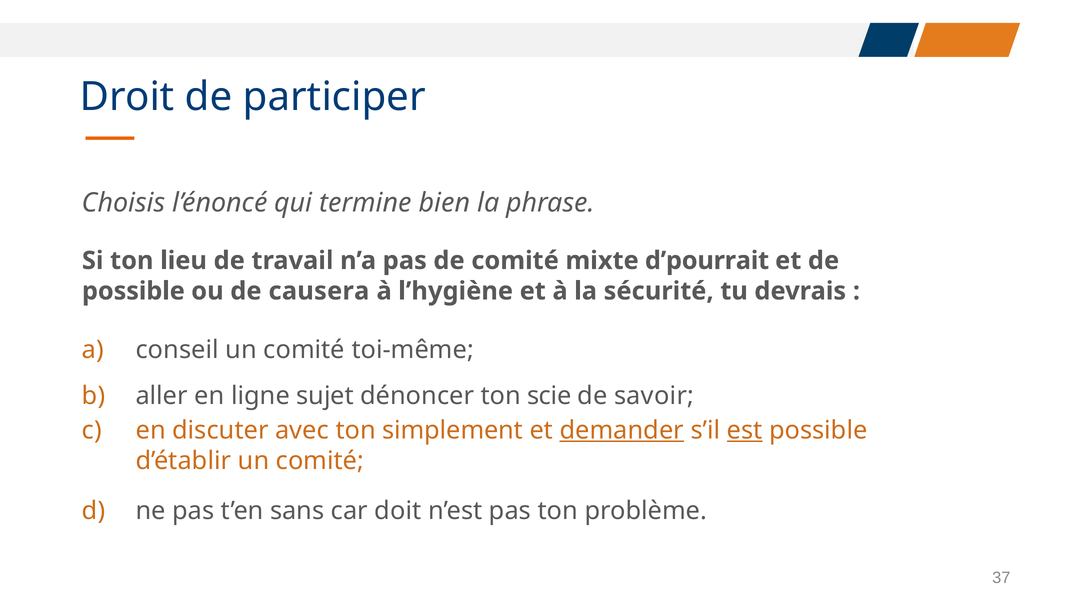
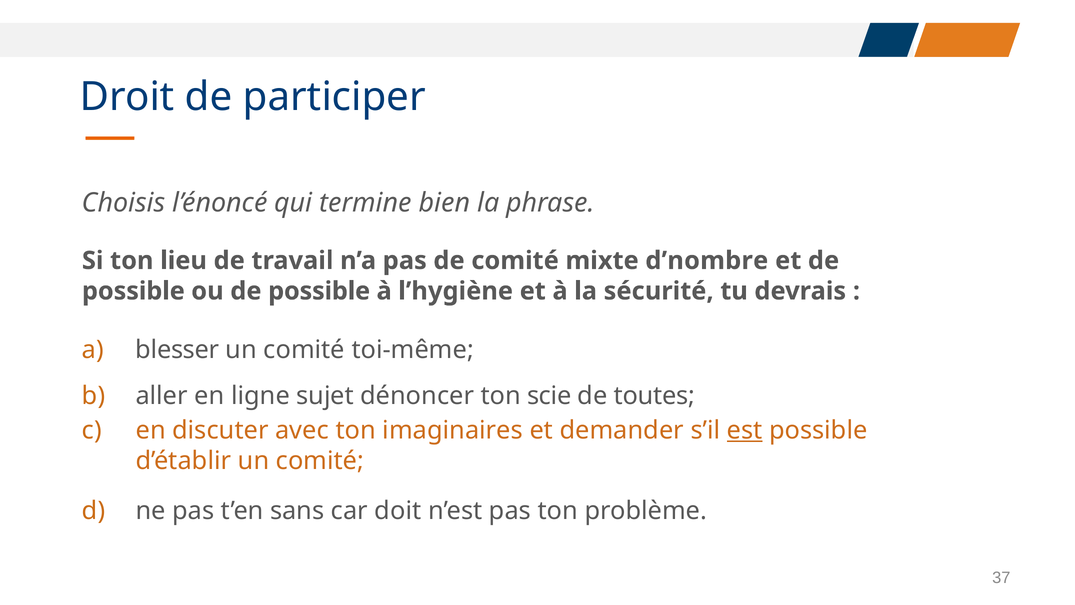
d’pourrait: d’pourrait -> d’nombre (707, 260)
ou de causera: causera -> possible (319, 291)
conseil: conseil -> blesser (177, 350)
savoir: savoir -> toutes (654, 396)
simplement: simplement -> imaginaires (453, 430)
demander underline: present -> none (622, 430)
